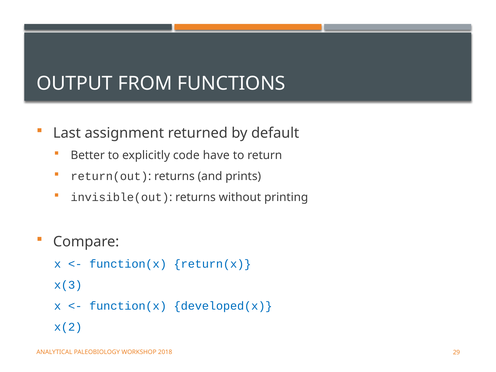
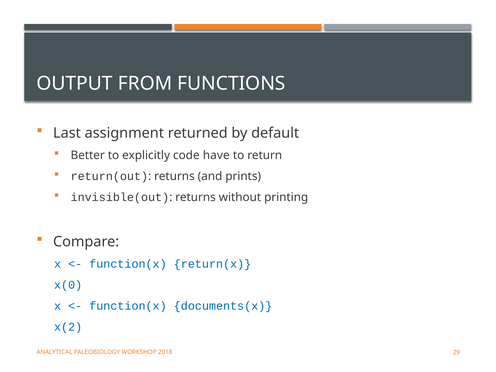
x(3: x(3 -> x(0 (68, 285)
developed(x: developed(x -> documents(x (223, 306)
